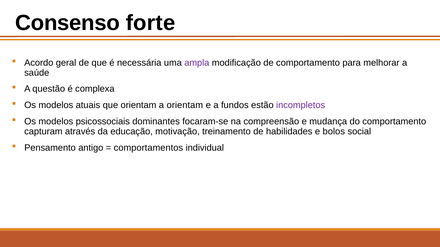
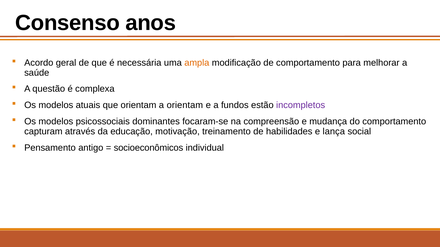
forte: forte -> anos (151, 23)
ampla colour: purple -> orange (197, 63)
bolos: bolos -> lança (334, 132)
comportamentos: comportamentos -> socioeconômicos (148, 148)
